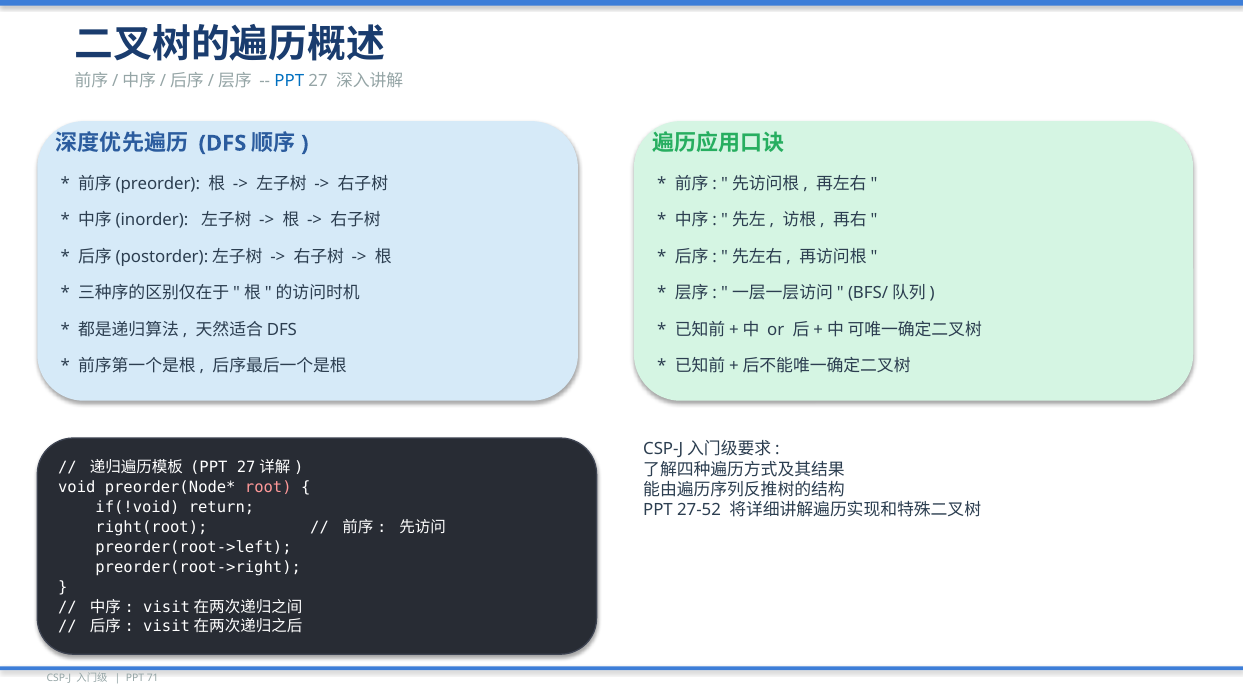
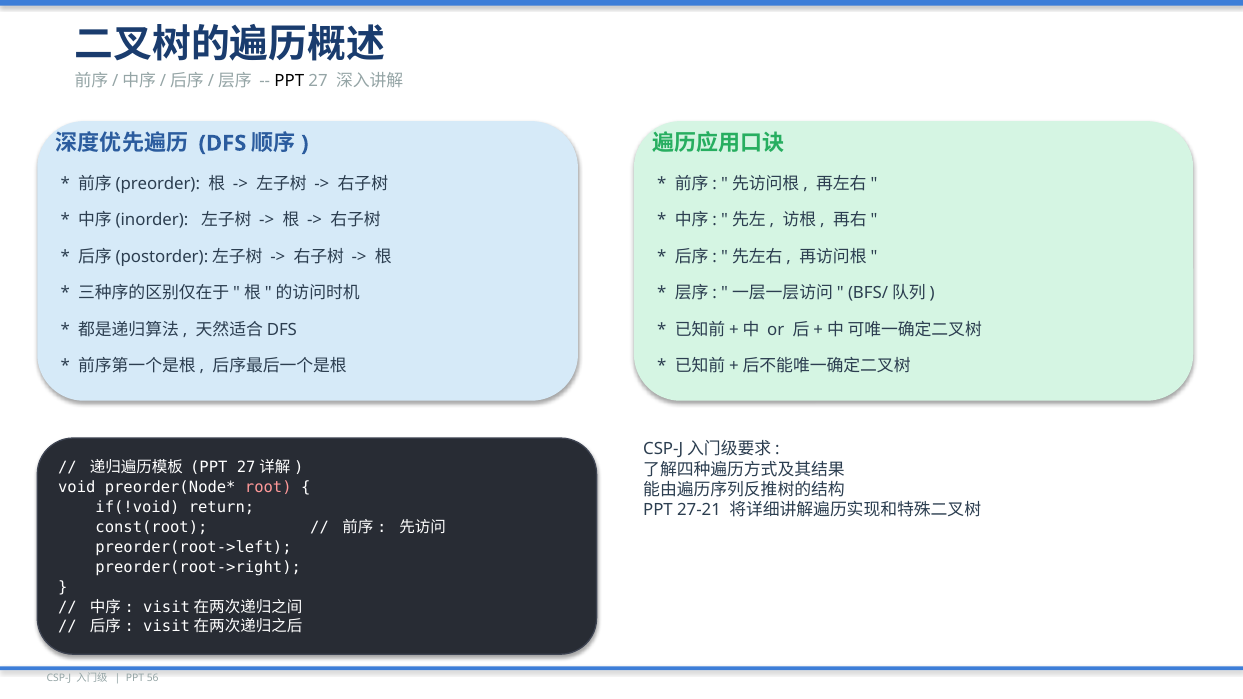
PPT colour: blue -> black (289, 81)
27-52: 27-52 -> 27-21 (699, 510)
right(root: right(root -> const(root (151, 527)
71: 71 -> 56 (153, 678)
